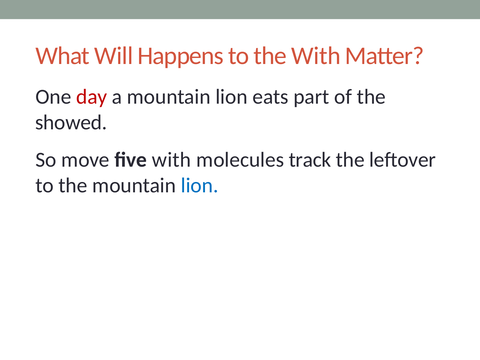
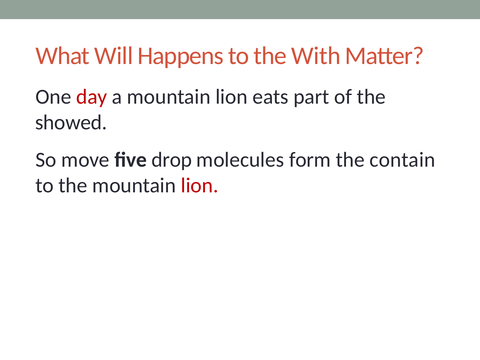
five with: with -> drop (172, 160)
track: track -> form (310, 160)
leftover: leftover -> contain (402, 160)
lion colour: blue -> red (200, 186)
